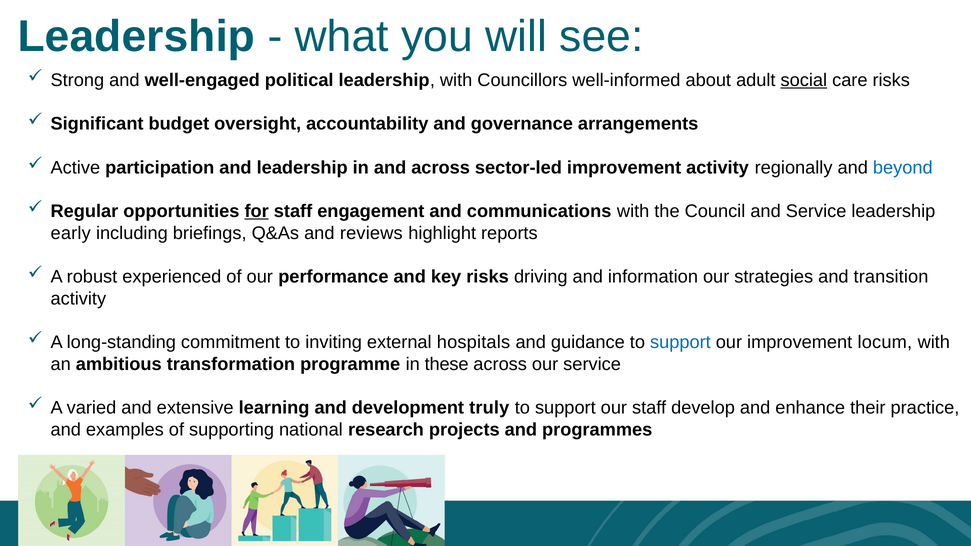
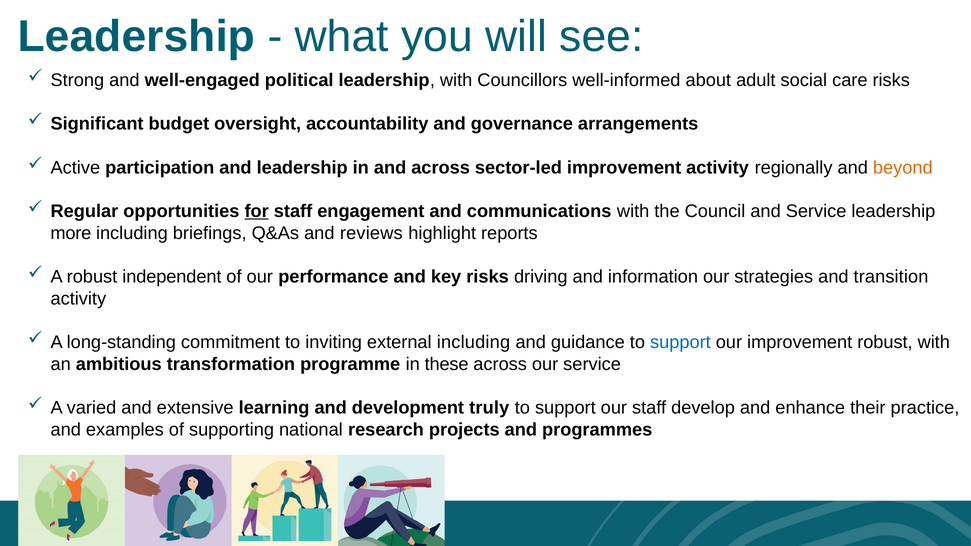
social underline: present -> none (804, 80)
beyond colour: blue -> orange (903, 168)
early: early -> more (71, 233)
experienced: experienced -> independent (172, 277)
external hospitals: hospitals -> including (473, 342)
improvement locum: locum -> robust (885, 342)
